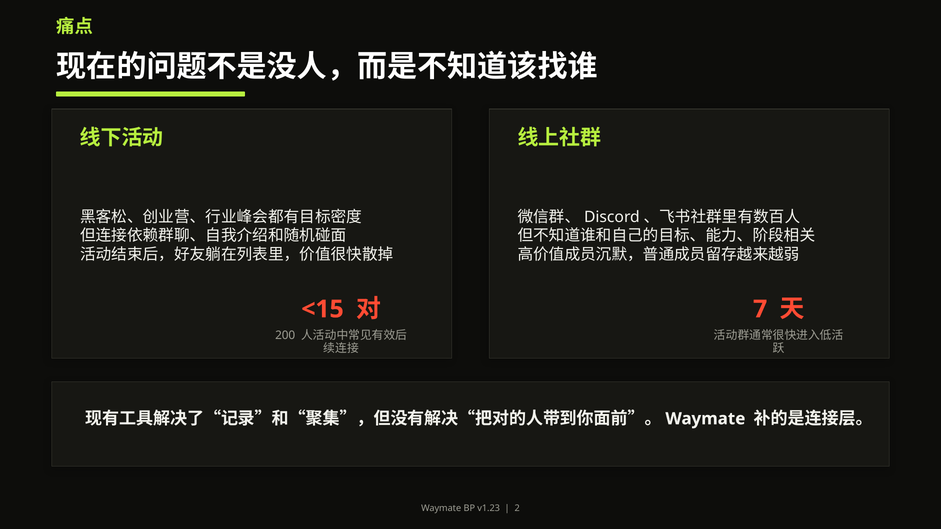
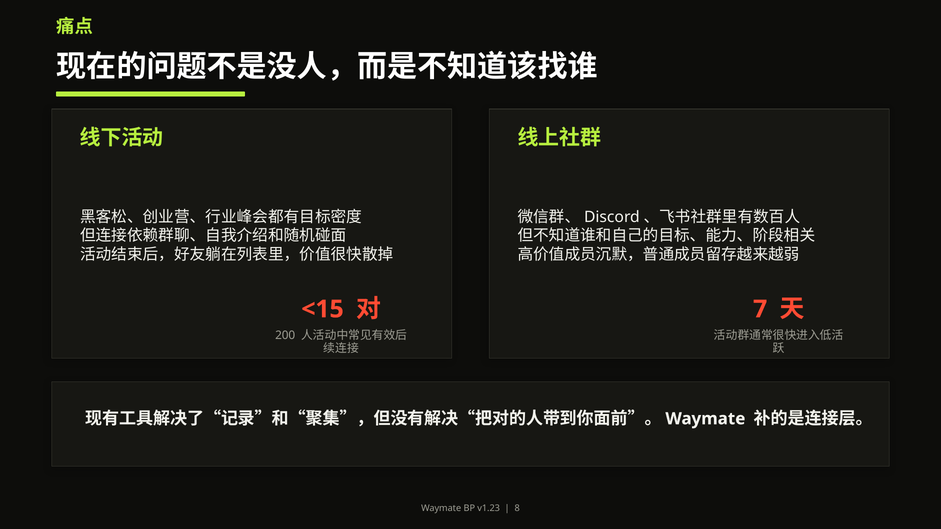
2: 2 -> 8 (517, 509)
